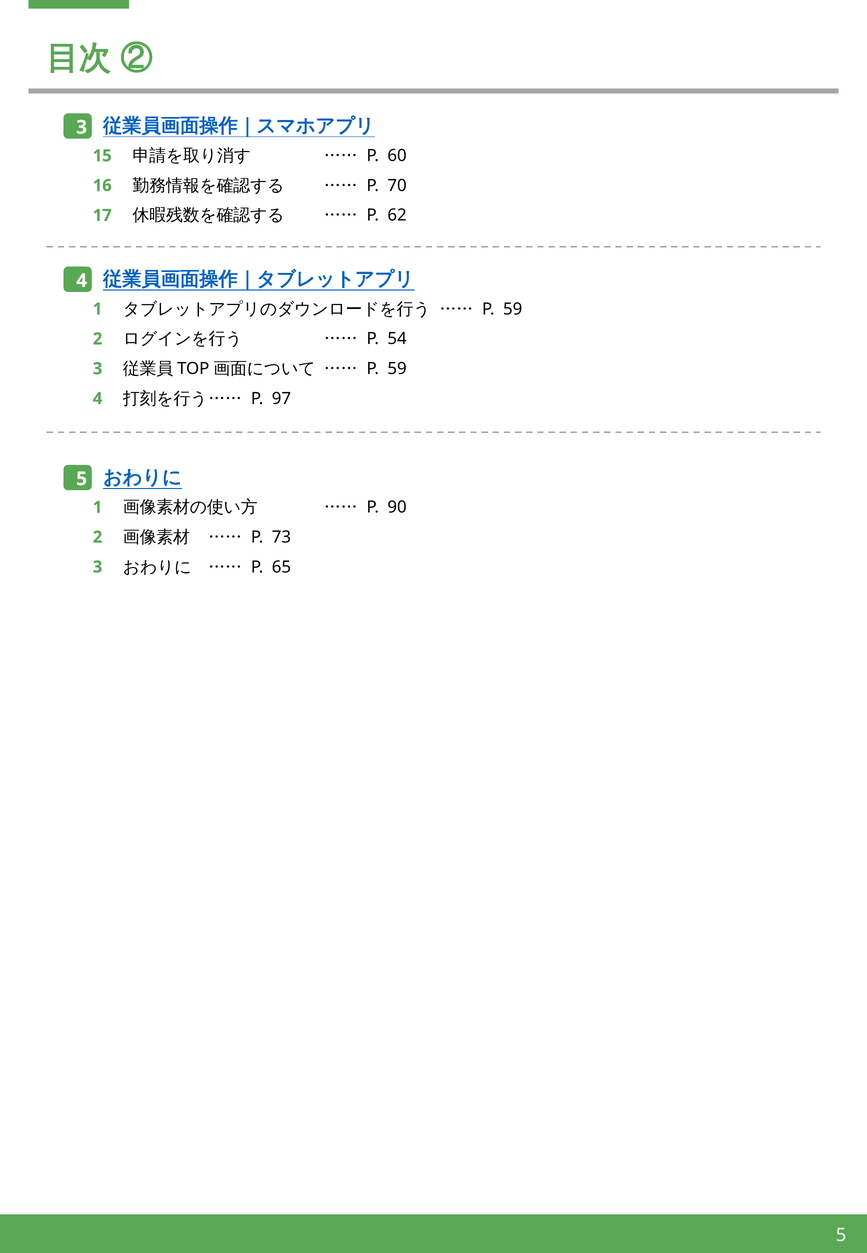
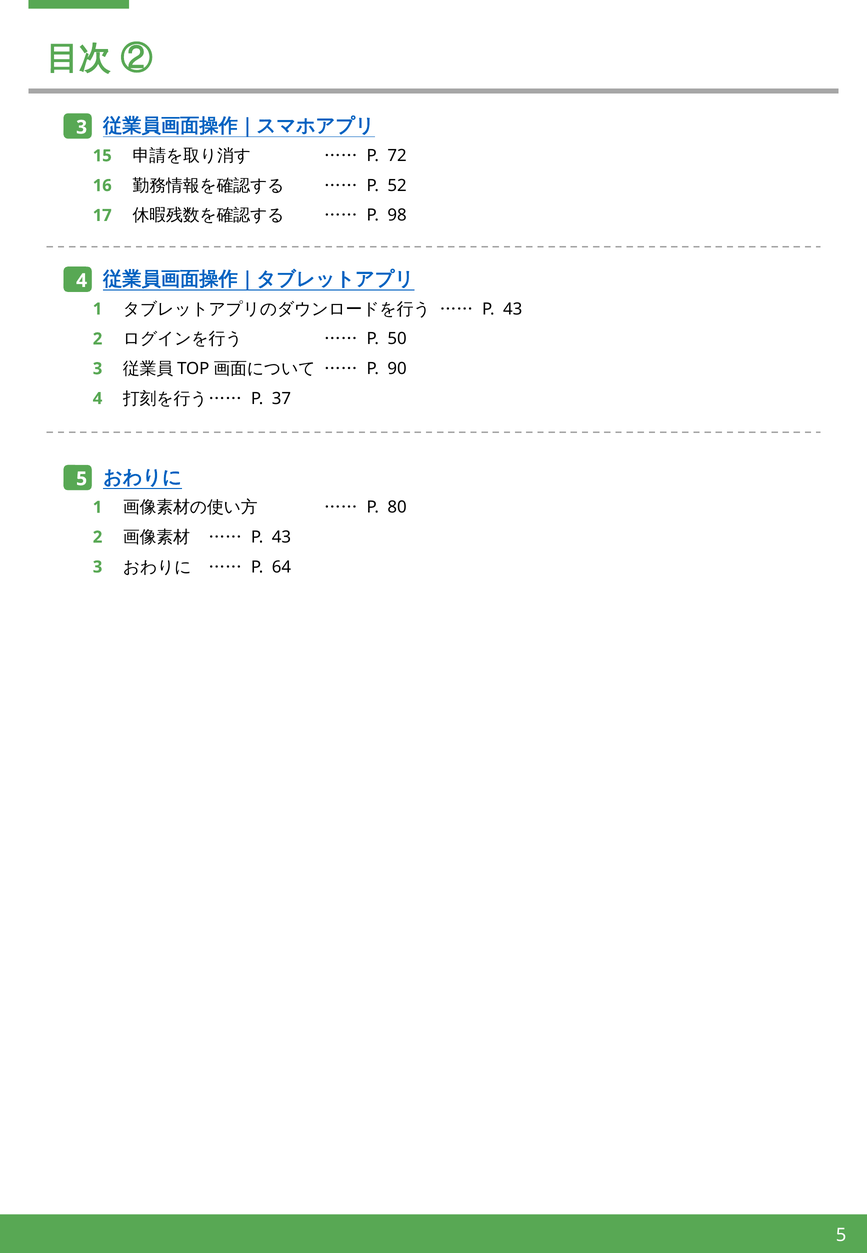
60: 60 -> 72 (397, 156)
70: 70 -> 52 (397, 186)
62: 62 -> 98 (397, 215)
59: 59 -> 43 (513, 309)
54: 54 -> 50 (397, 339)
59: 59 -> 90 (397, 369)
97: 97 -> 37 (281, 399)
90: 90 -> 80 (397, 507)
73: 73 -> 43 (281, 537)
65: 65 -> 64 (281, 567)
